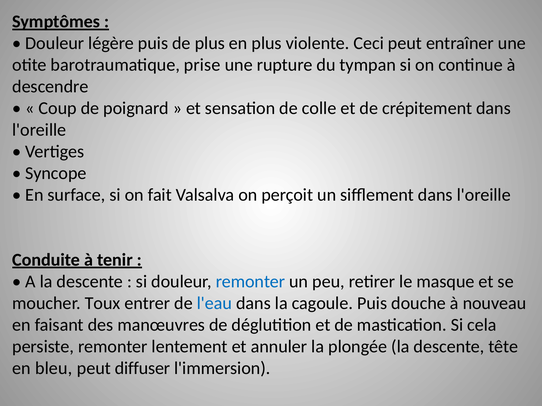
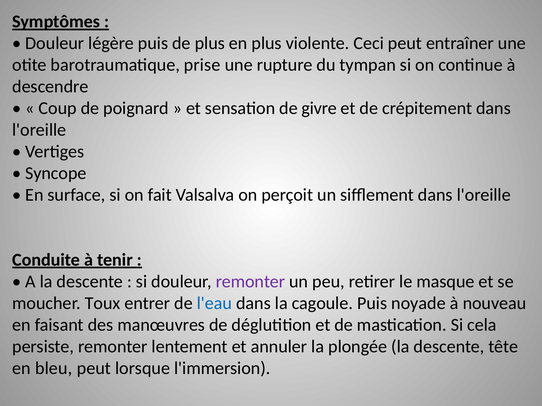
colle: colle -> givre (319, 108)
remonter colour: blue -> purple (250, 282)
douche: douche -> noyade (419, 304)
diffuser: diffuser -> lorsque (143, 369)
